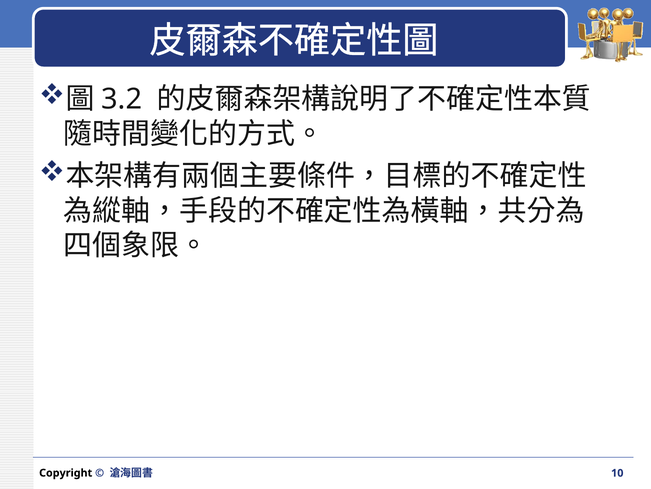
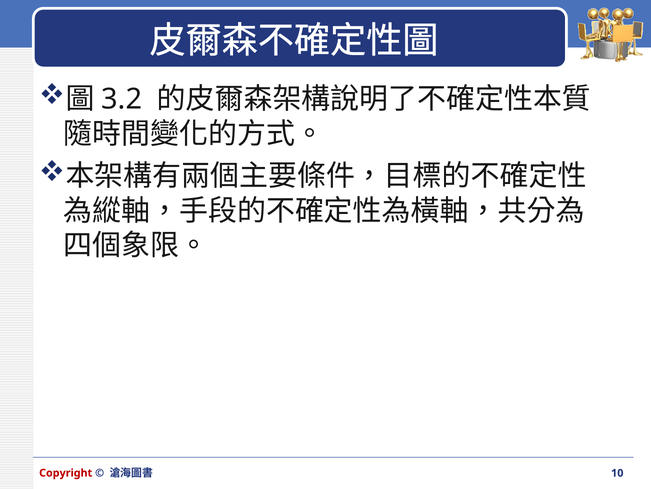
Copyright colour: black -> red (66, 472)
